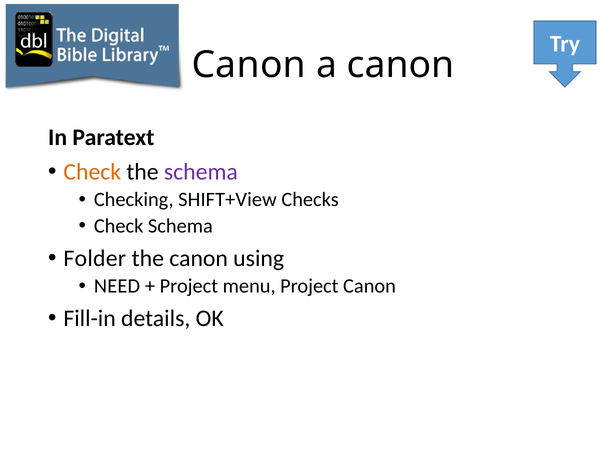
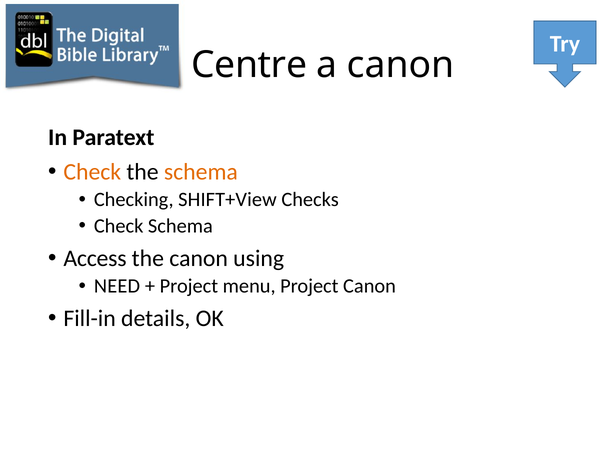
Canon: Canon -> Centre (249, 65)
schema colour: purple -> orange (201, 172)
Folder: Folder -> Access (95, 258)
